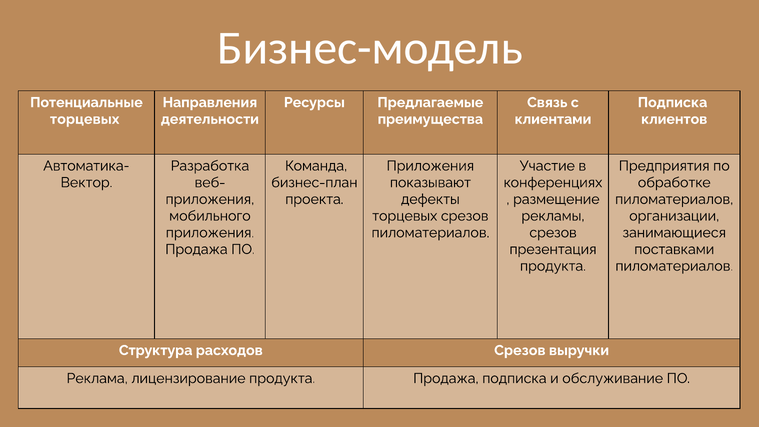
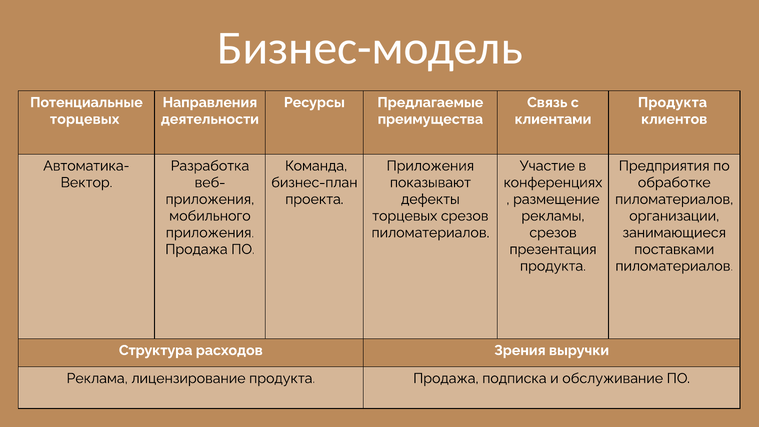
Подписка: Подписка -> Продукта (672, 102)
расходов Срезов: Срезов -> Зрения (520, 350)
